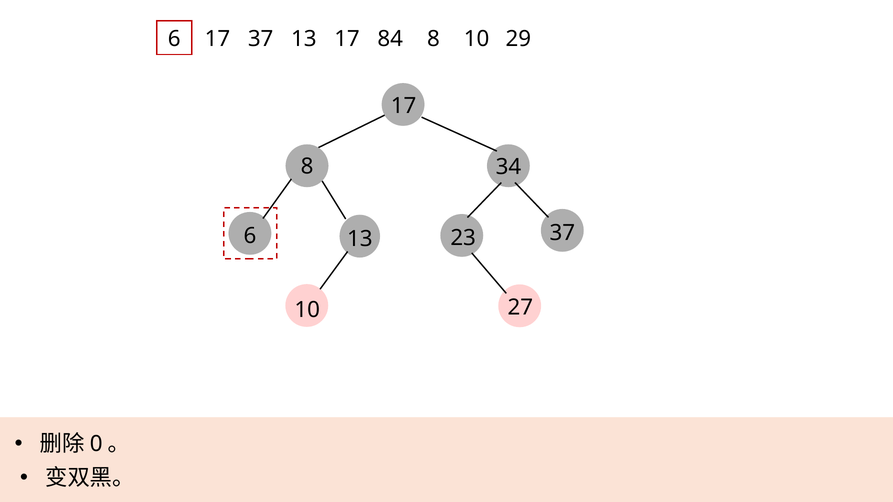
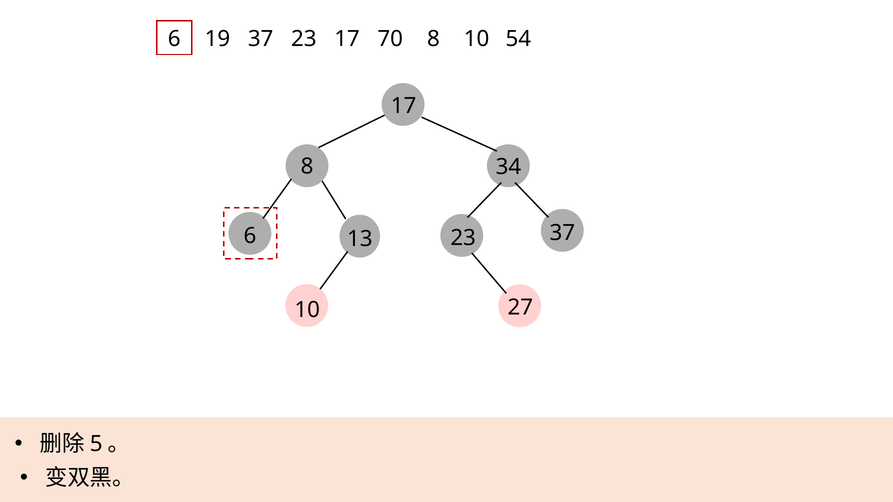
6 17: 17 -> 19 (217, 39)
37 13: 13 -> 23 (304, 39)
84: 84 -> 70 (390, 39)
29: 29 -> 54 (518, 39)
0: 0 -> 5 (96, 444)
